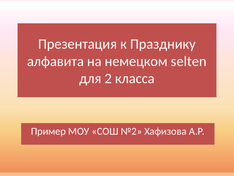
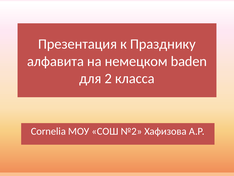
selten: selten -> baden (189, 61)
Пример: Пример -> Cornelia (48, 131)
